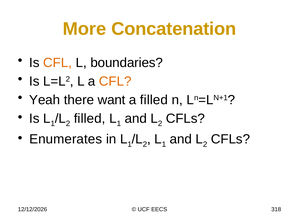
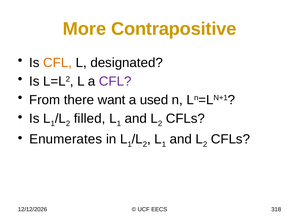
Concatenation: Concatenation -> Contrapositive (174, 29)
boundaries: boundaries -> designated (127, 63)
CFL colour: orange -> purple (115, 81)
Yeah: Yeah -> From (45, 100)
a filled: filled -> used (154, 100)
